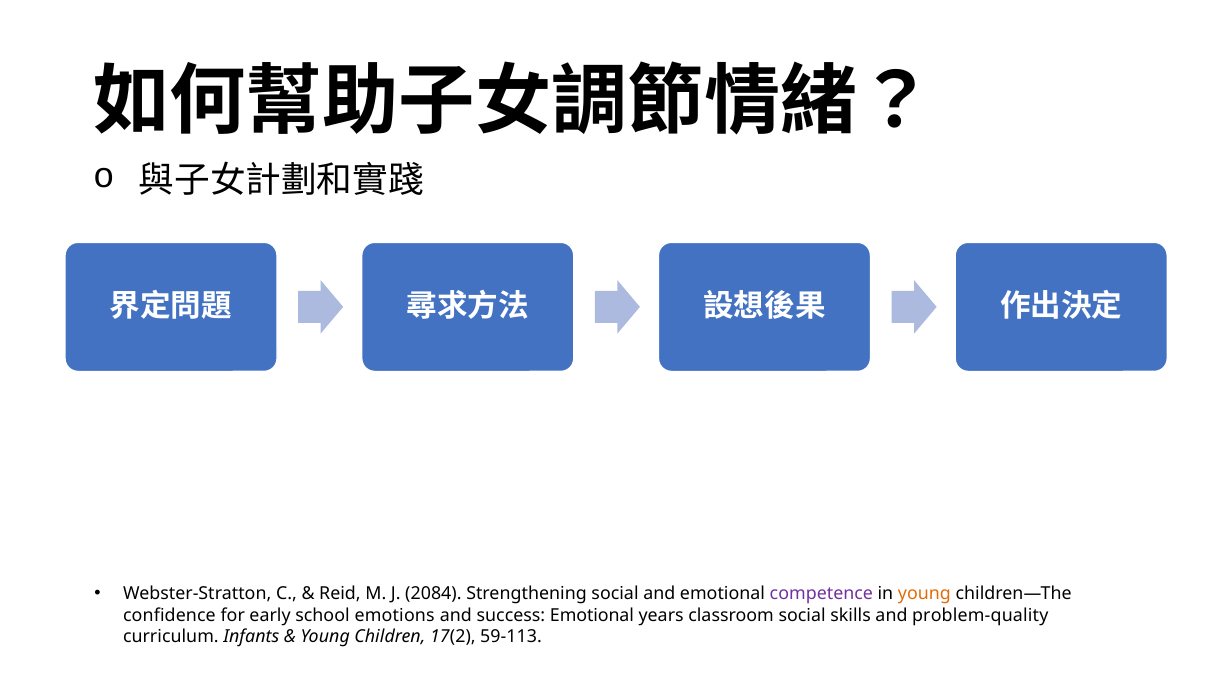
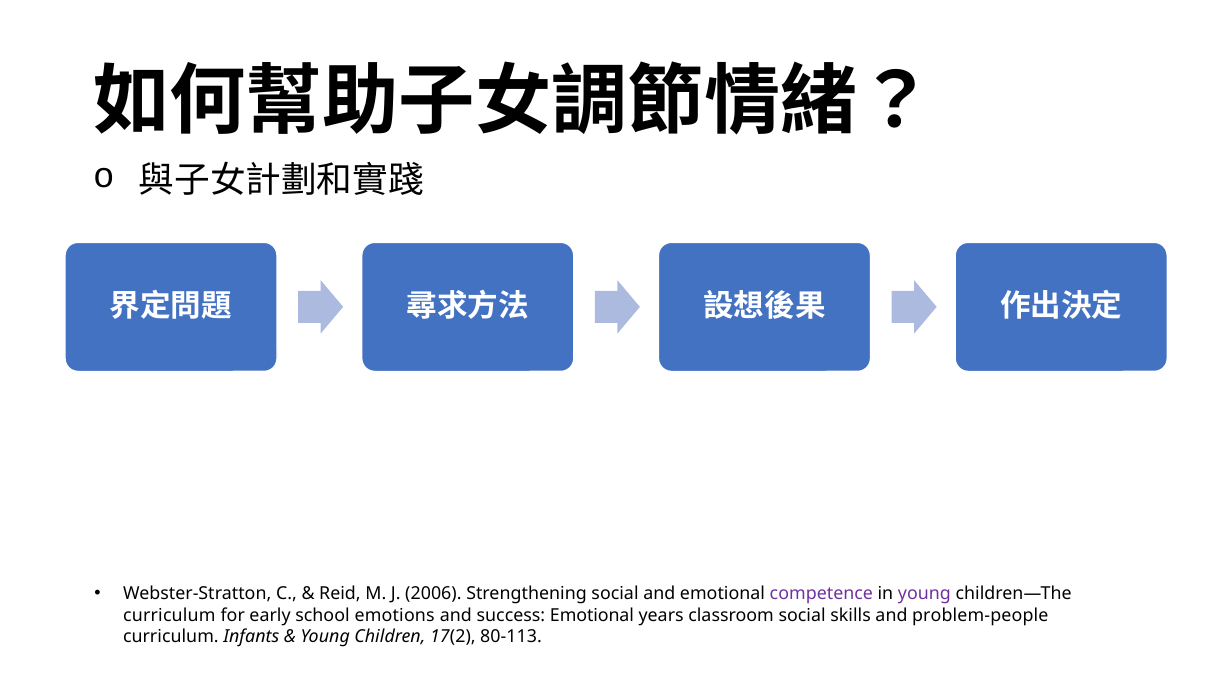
2084: 2084 -> 2006 (433, 593)
young colour: orange -> purple (924, 593)
confidence: confidence -> curriculum (169, 615)
problem-quality: problem-quality -> problem-people (980, 615)
59-113: 59-113 -> 80-113 (511, 636)
